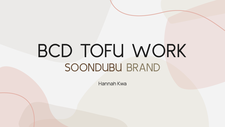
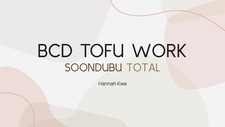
BRAND: BRAND -> TOTAL (143, 67)
